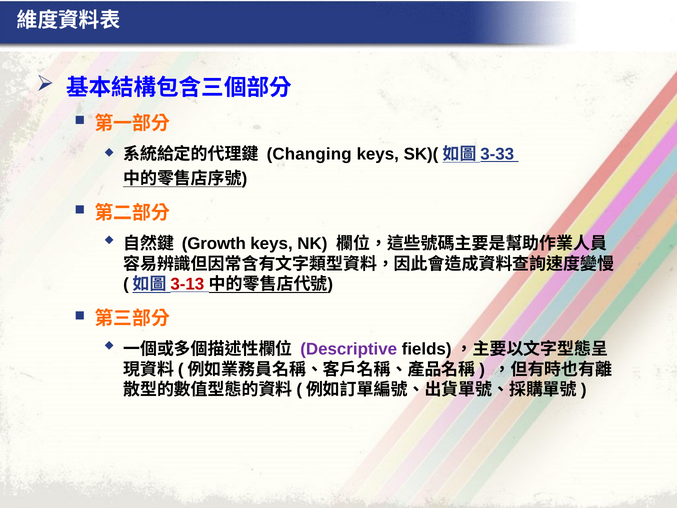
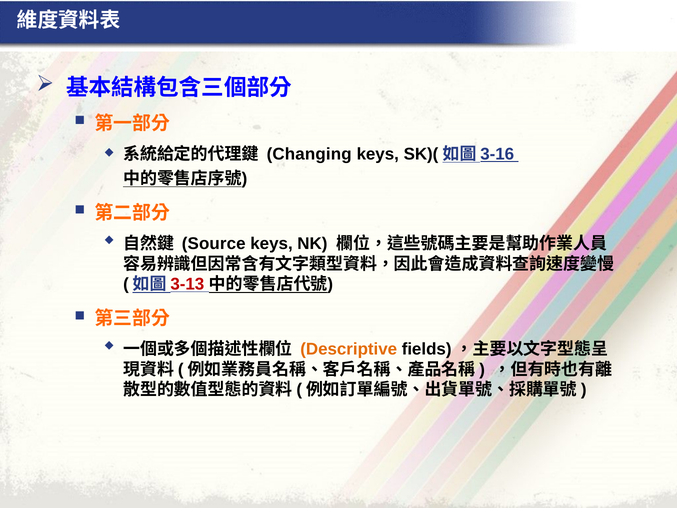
3-33: 3-33 -> 3-16 (497, 154)
Growth: Growth -> Source (214, 244)
Descriptive colour: purple -> orange (349, 349)
